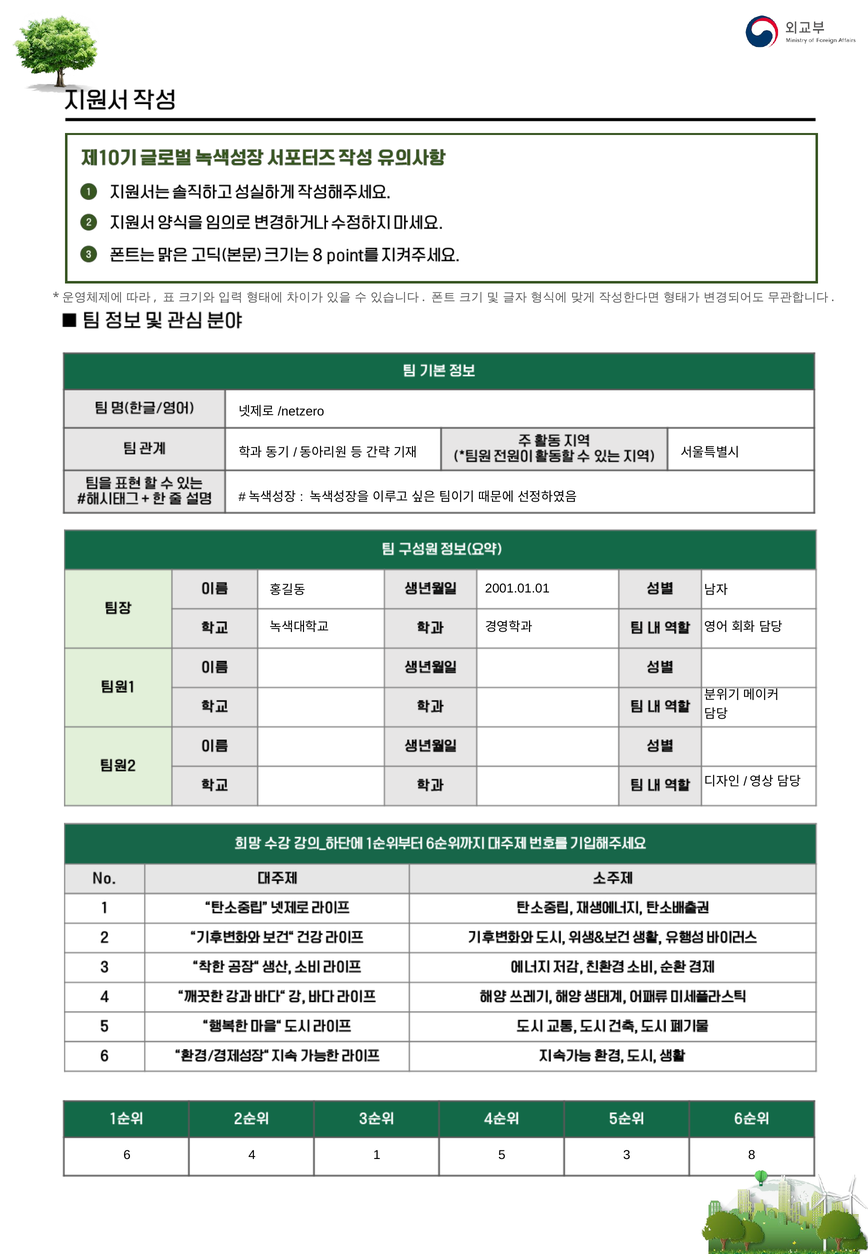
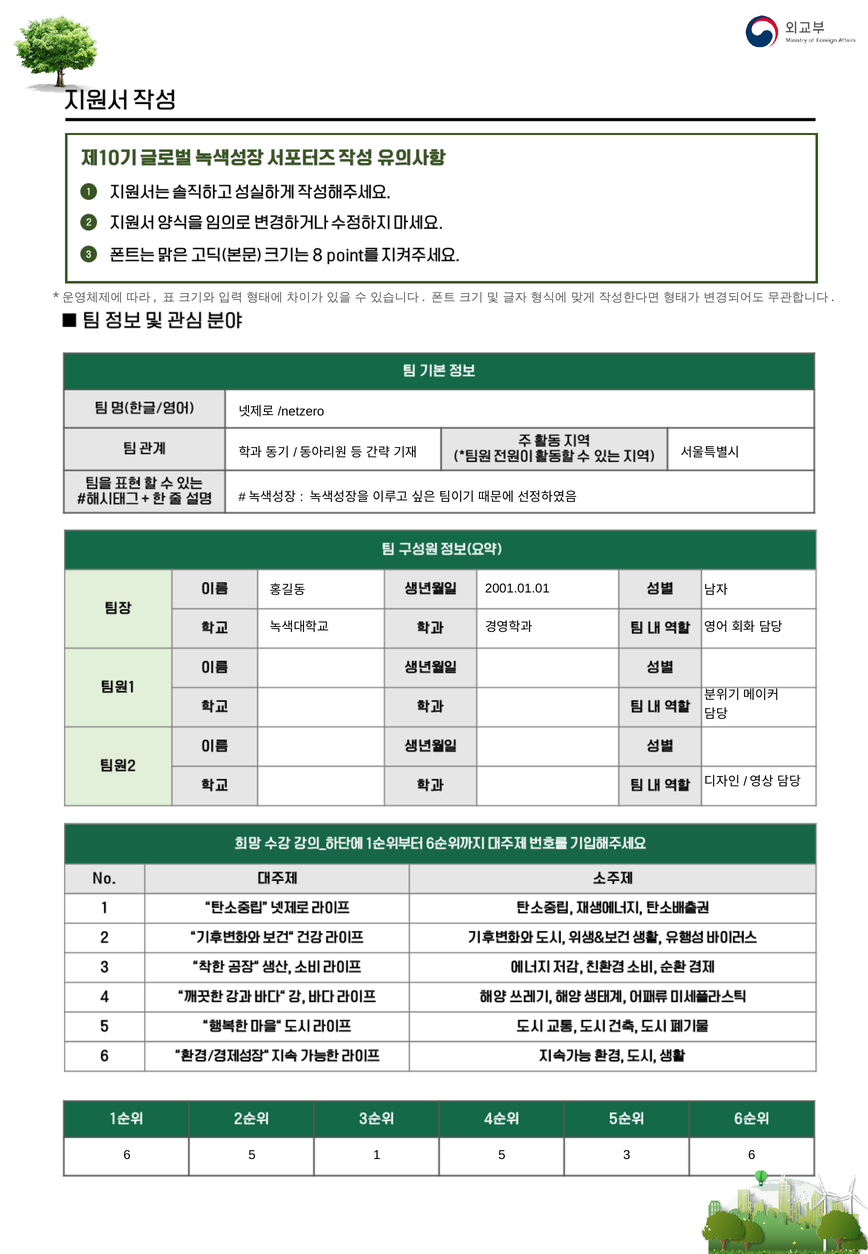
6 4: 4 -> 5 (252, 1155)
3 8: 8 -> 6 (752, 1155)
